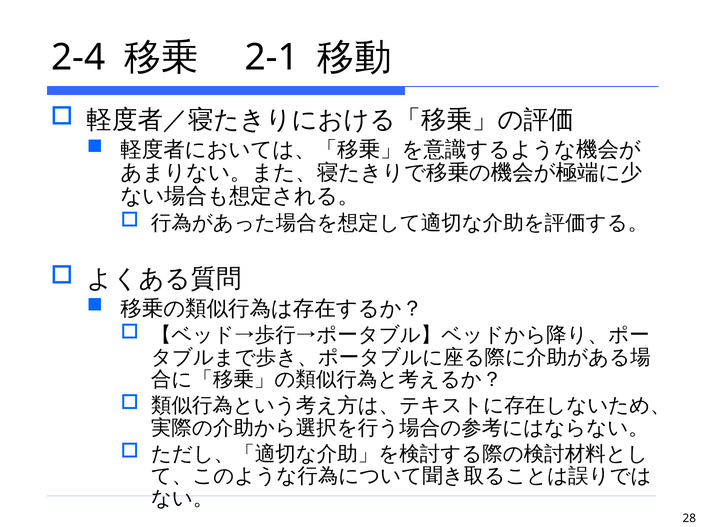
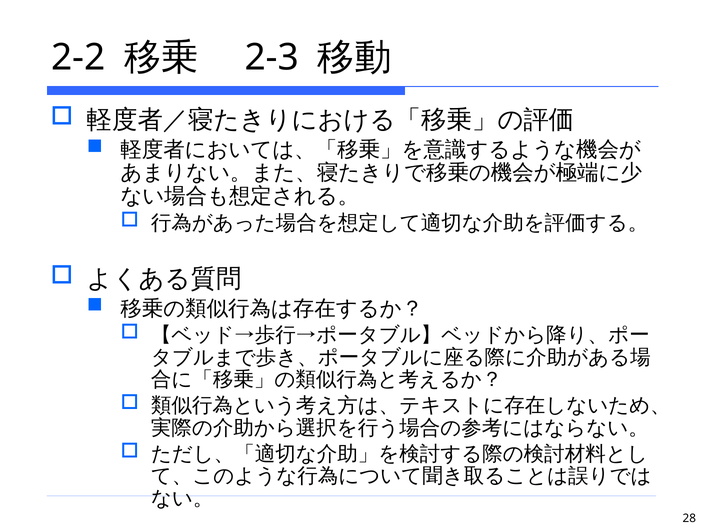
2-4: 2-4 -> 2-2 (78, 58)
2-1: 2-1 -> 2-3 (272, 58)
